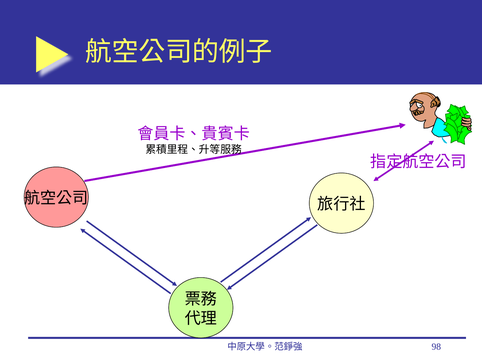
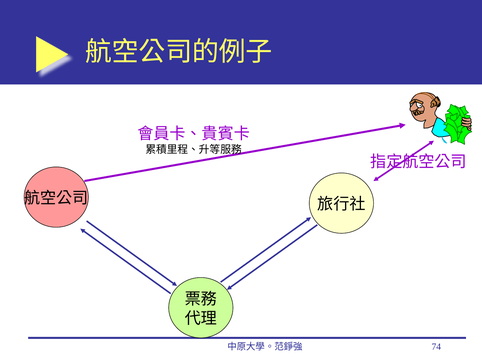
98: 98 -> 74 (436, 346)
